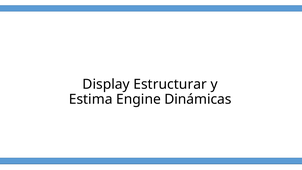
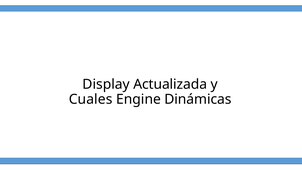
Estructurar: Estructurar -> Actualizada (170, 84)
Estima: Estima -> Cuales (91, 99)
